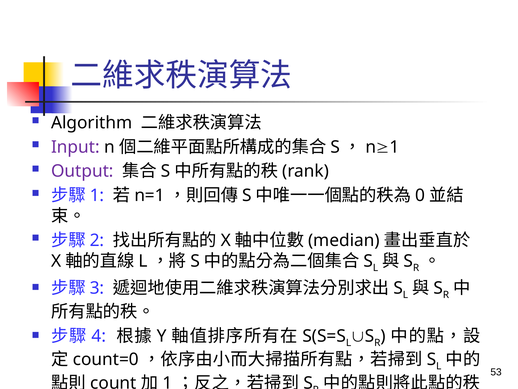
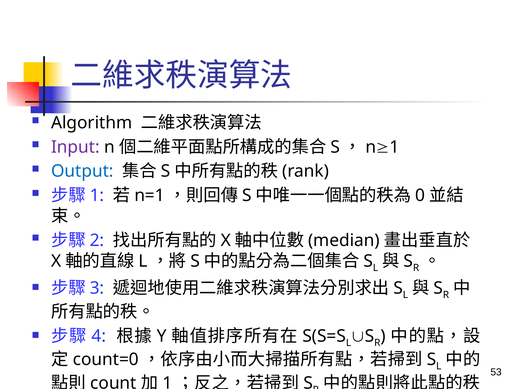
Output colour: purple -> blue (82, 171)
